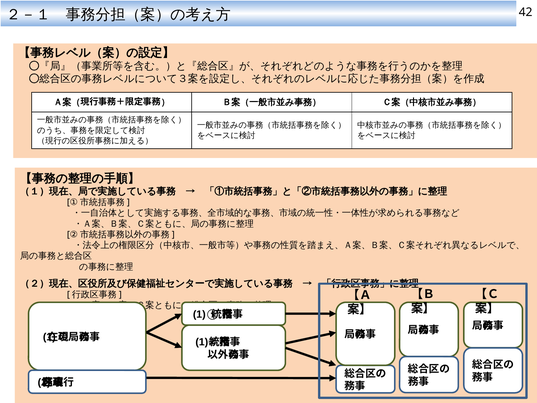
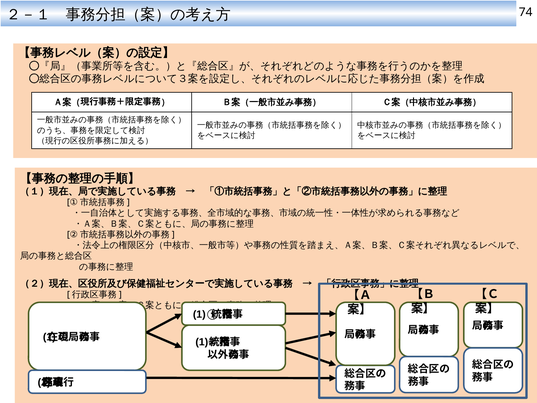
42: 42 -> 74 (526, 12)
